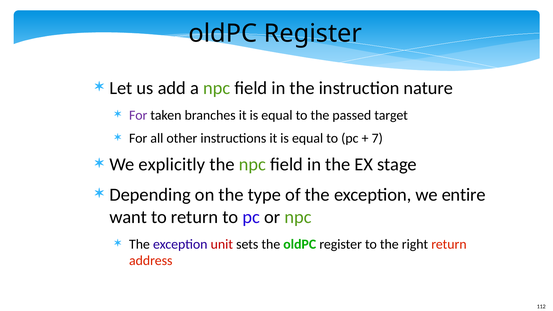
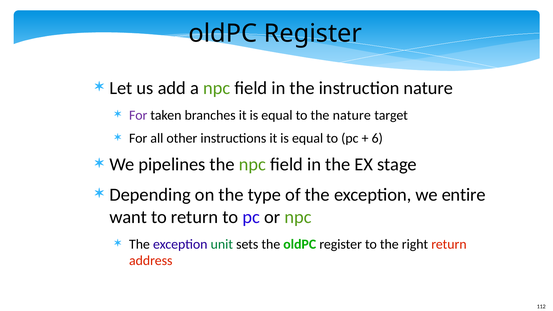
the passed: passed -> nature (352, 115)
7: 7 -> 6 (377, 138)
explicitly: explicitly -> pipelines (172, 165)
unit colour: red -> green (222, 244)
